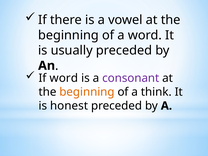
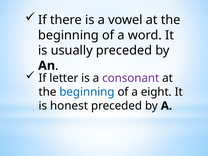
If word: word -> letter (64, 78)
beginning colour: orange -> blue (87, 92)
think: think -> eight (156, 92)
